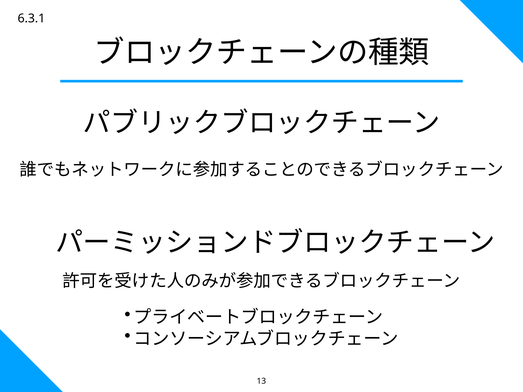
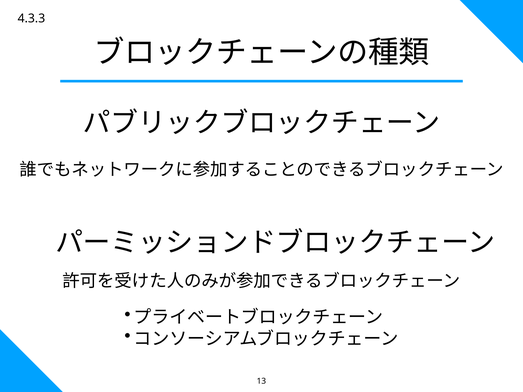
6.3.1: 6.3.1 -> 4.3.3 (31, 19)
